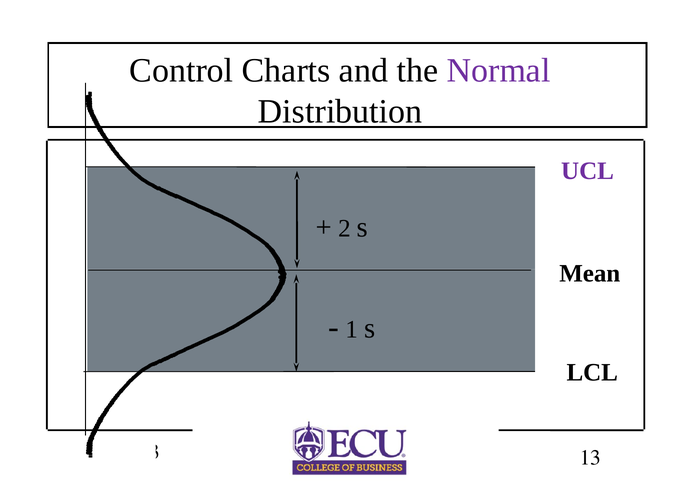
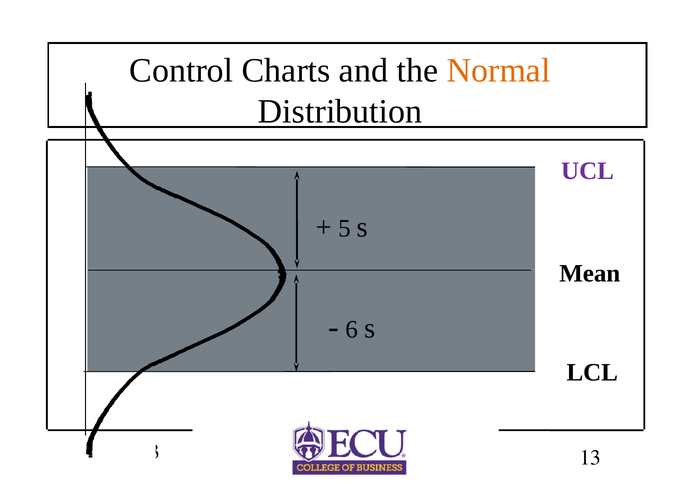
Normal colour: purple -> orange (499, 71)
2: 2 -> 5 (344, 228)
1: 1 -> 6 (352, 329)
